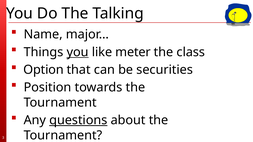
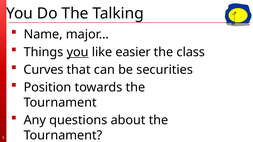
meter: meter -> easier (133, 52)
Option: Option -> Curves (44, 70)
questions underline: present -> none (78, 120)
